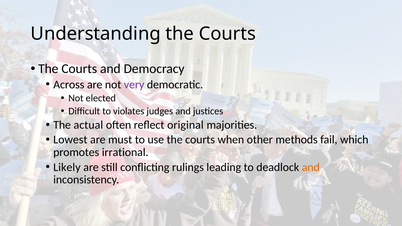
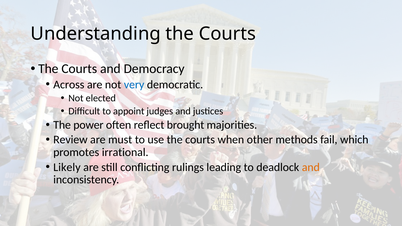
very colour: purple -> blue (134, 85)
violates: violates -> appoint (129, 111)
actual: actual -> power (88, 125)
original: original -> brought (186, 125)
Lowest: Lowest -> Review (70, 140)
